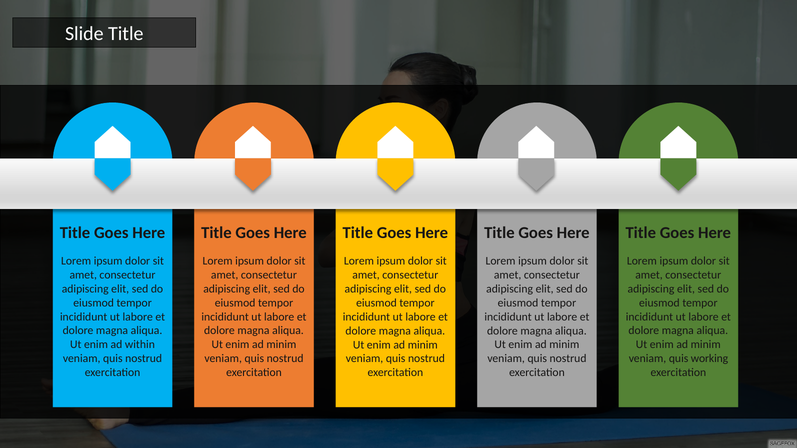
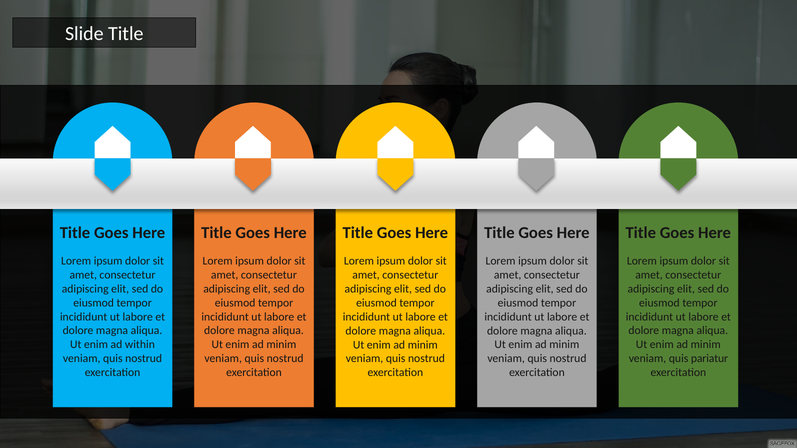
working: working -> pariatur (709, 359)
